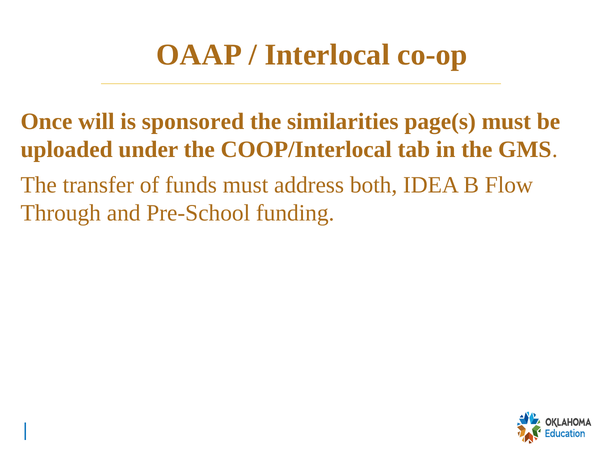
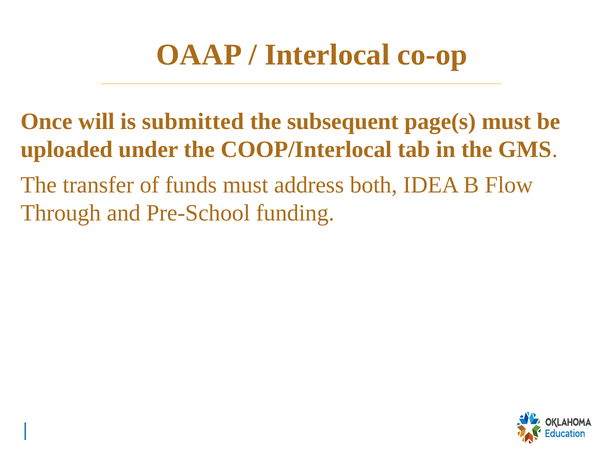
sponsored: sponsored -> submitted (193, 121)
similarities: similarities -> subsequent (343, 121)
